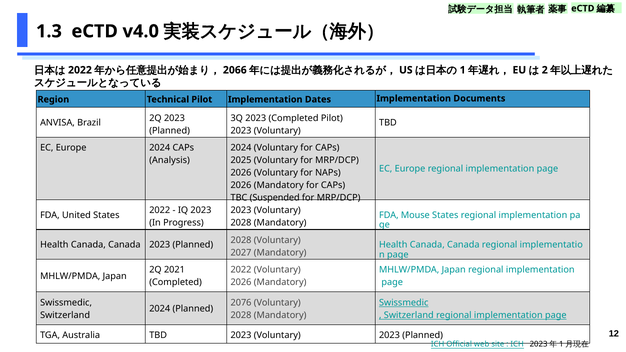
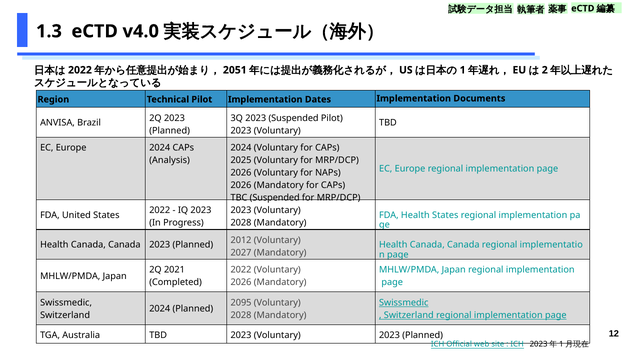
2066: 2066 -> 2051 (235, 70)
2023 Completed: Completed -> Suspended (294, 118)
FDA Mouse: Mouse -> Health (415, 215)
2028: 2028 -> 2012 (241, 240)
2076: 2076 -> 2095 (241, 303)
